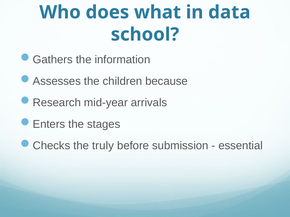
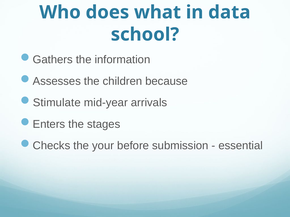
Research: Research -> Stimulate (57, 103)
truly: truly -> your (103, 146)
